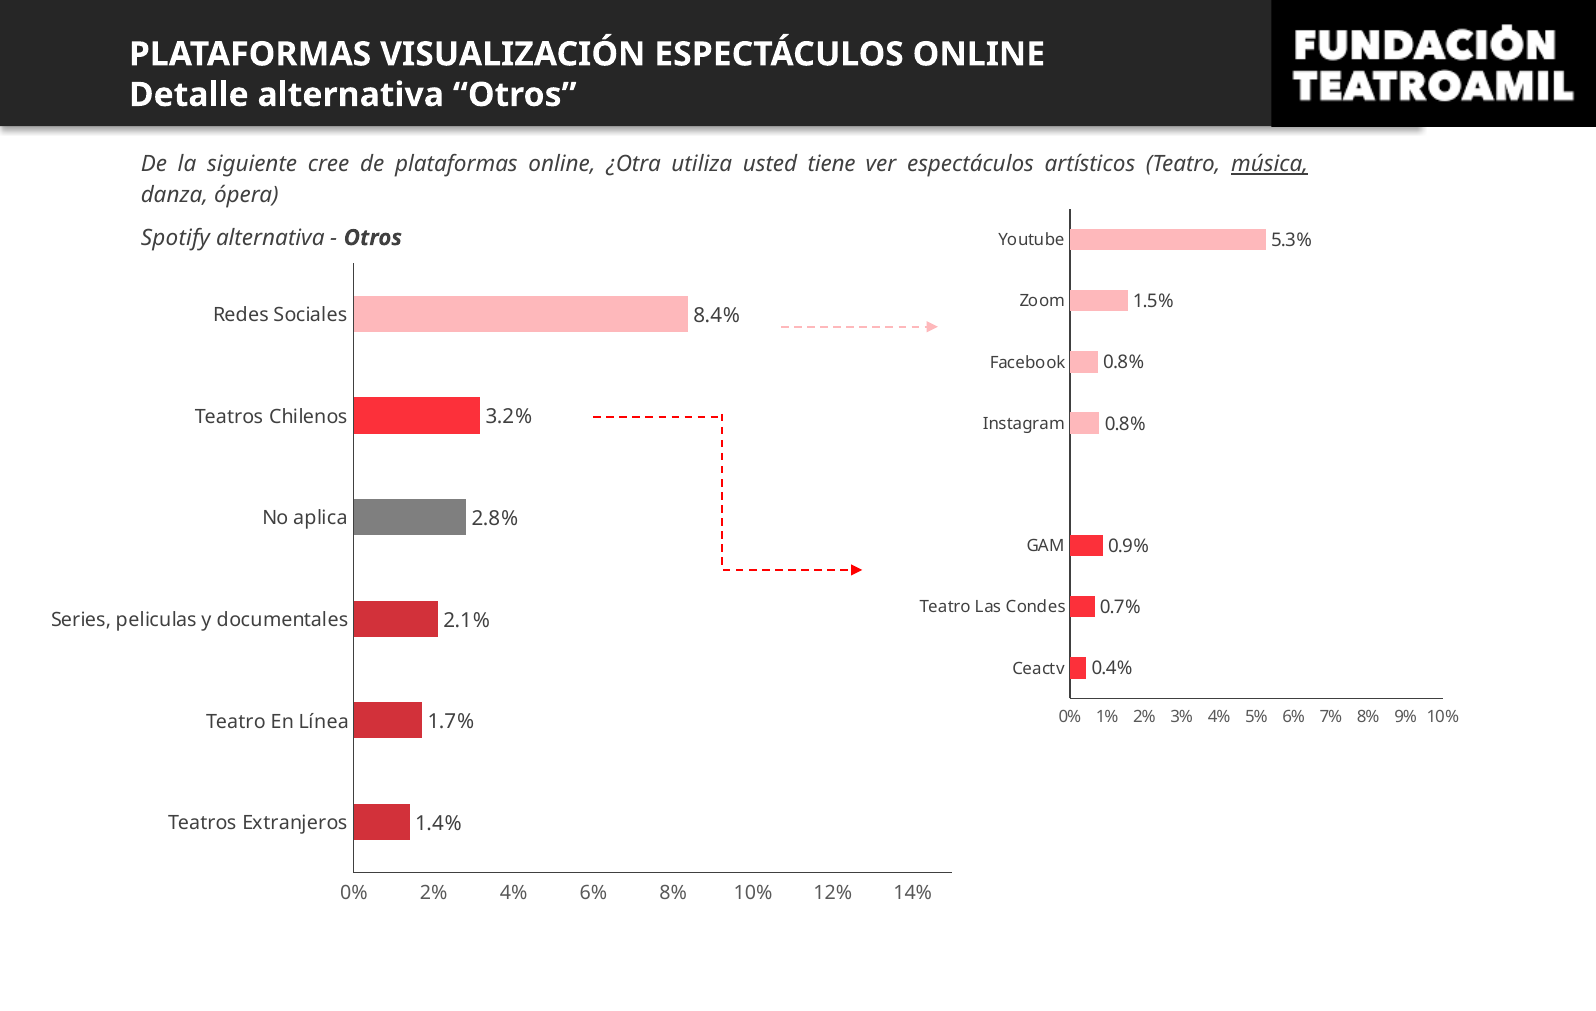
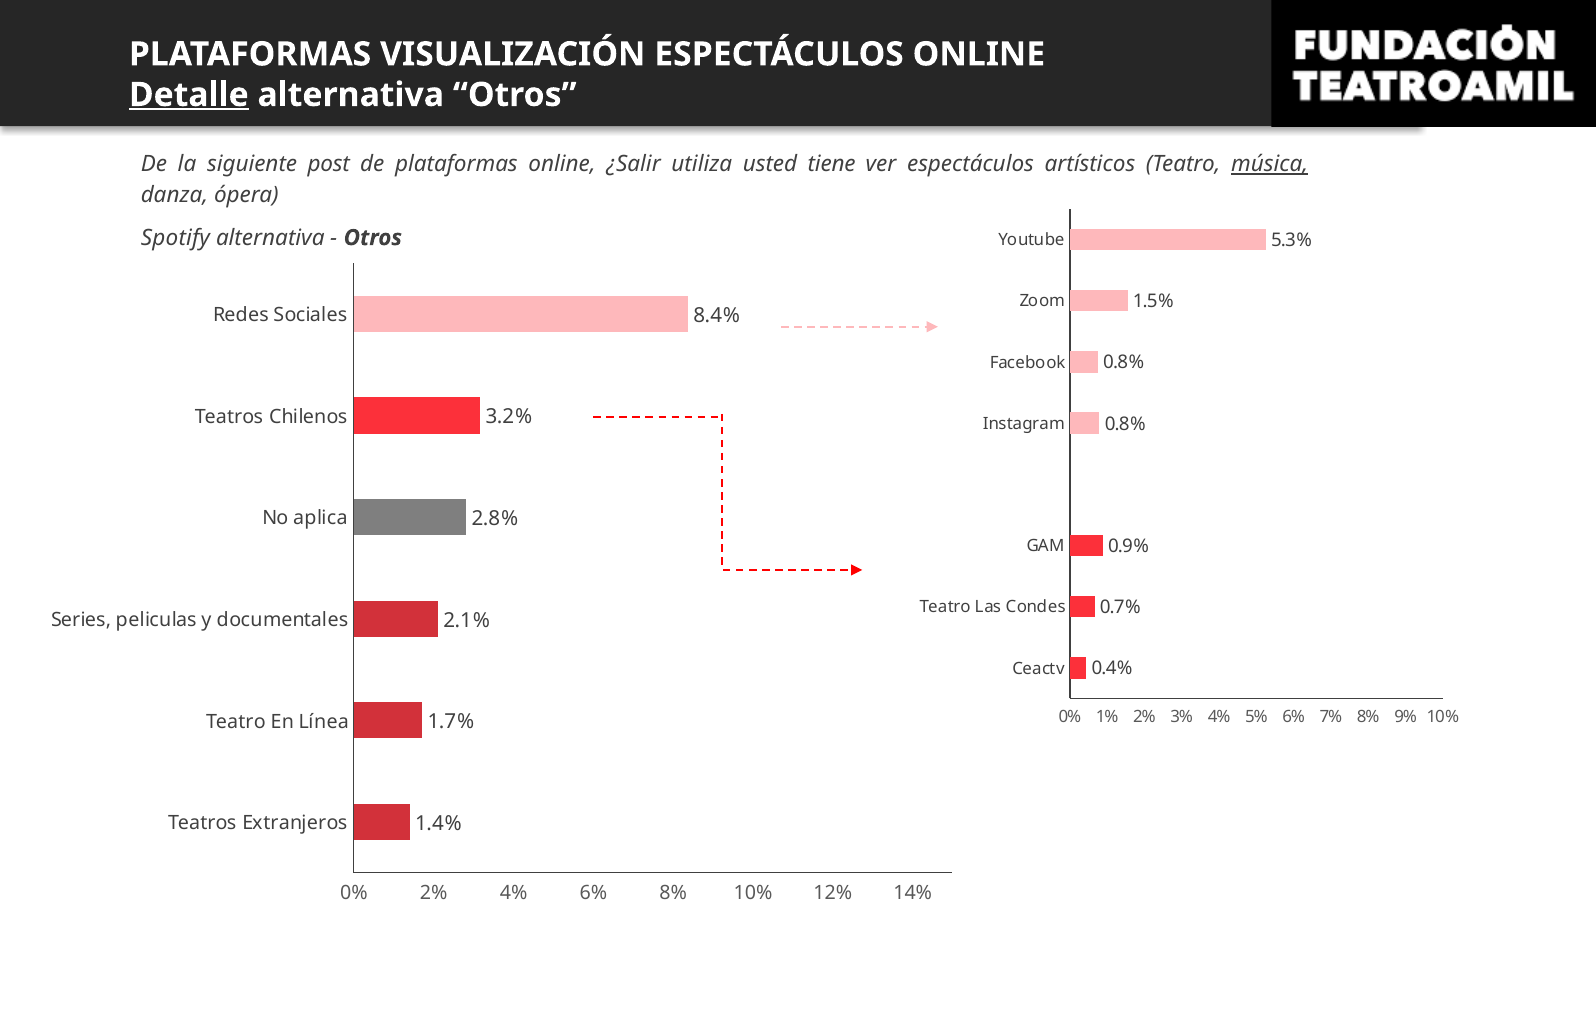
Detalle underline: none -> present (189, 95)
cree: cree -> post (329, 164)
¿Otra: ¿Otra -> ¿Salir (634, 164)
